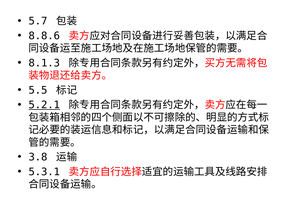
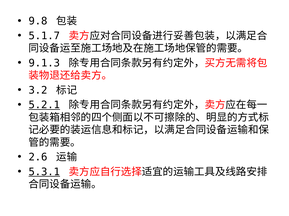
5.7: 5.7 -> 9.8 (38, 21)
8.8.6: 8.8.6 -> 5.1.7 (44, 36)
8.1.3: 8.1.3 -> 9.1.3 (44, 63)
5.5: 5.5 -> 3.2 (38, 91)
3.8: 3.8 -> 2.6 (38, 158)
5.3.1 underline: none -> present (44, 172)
